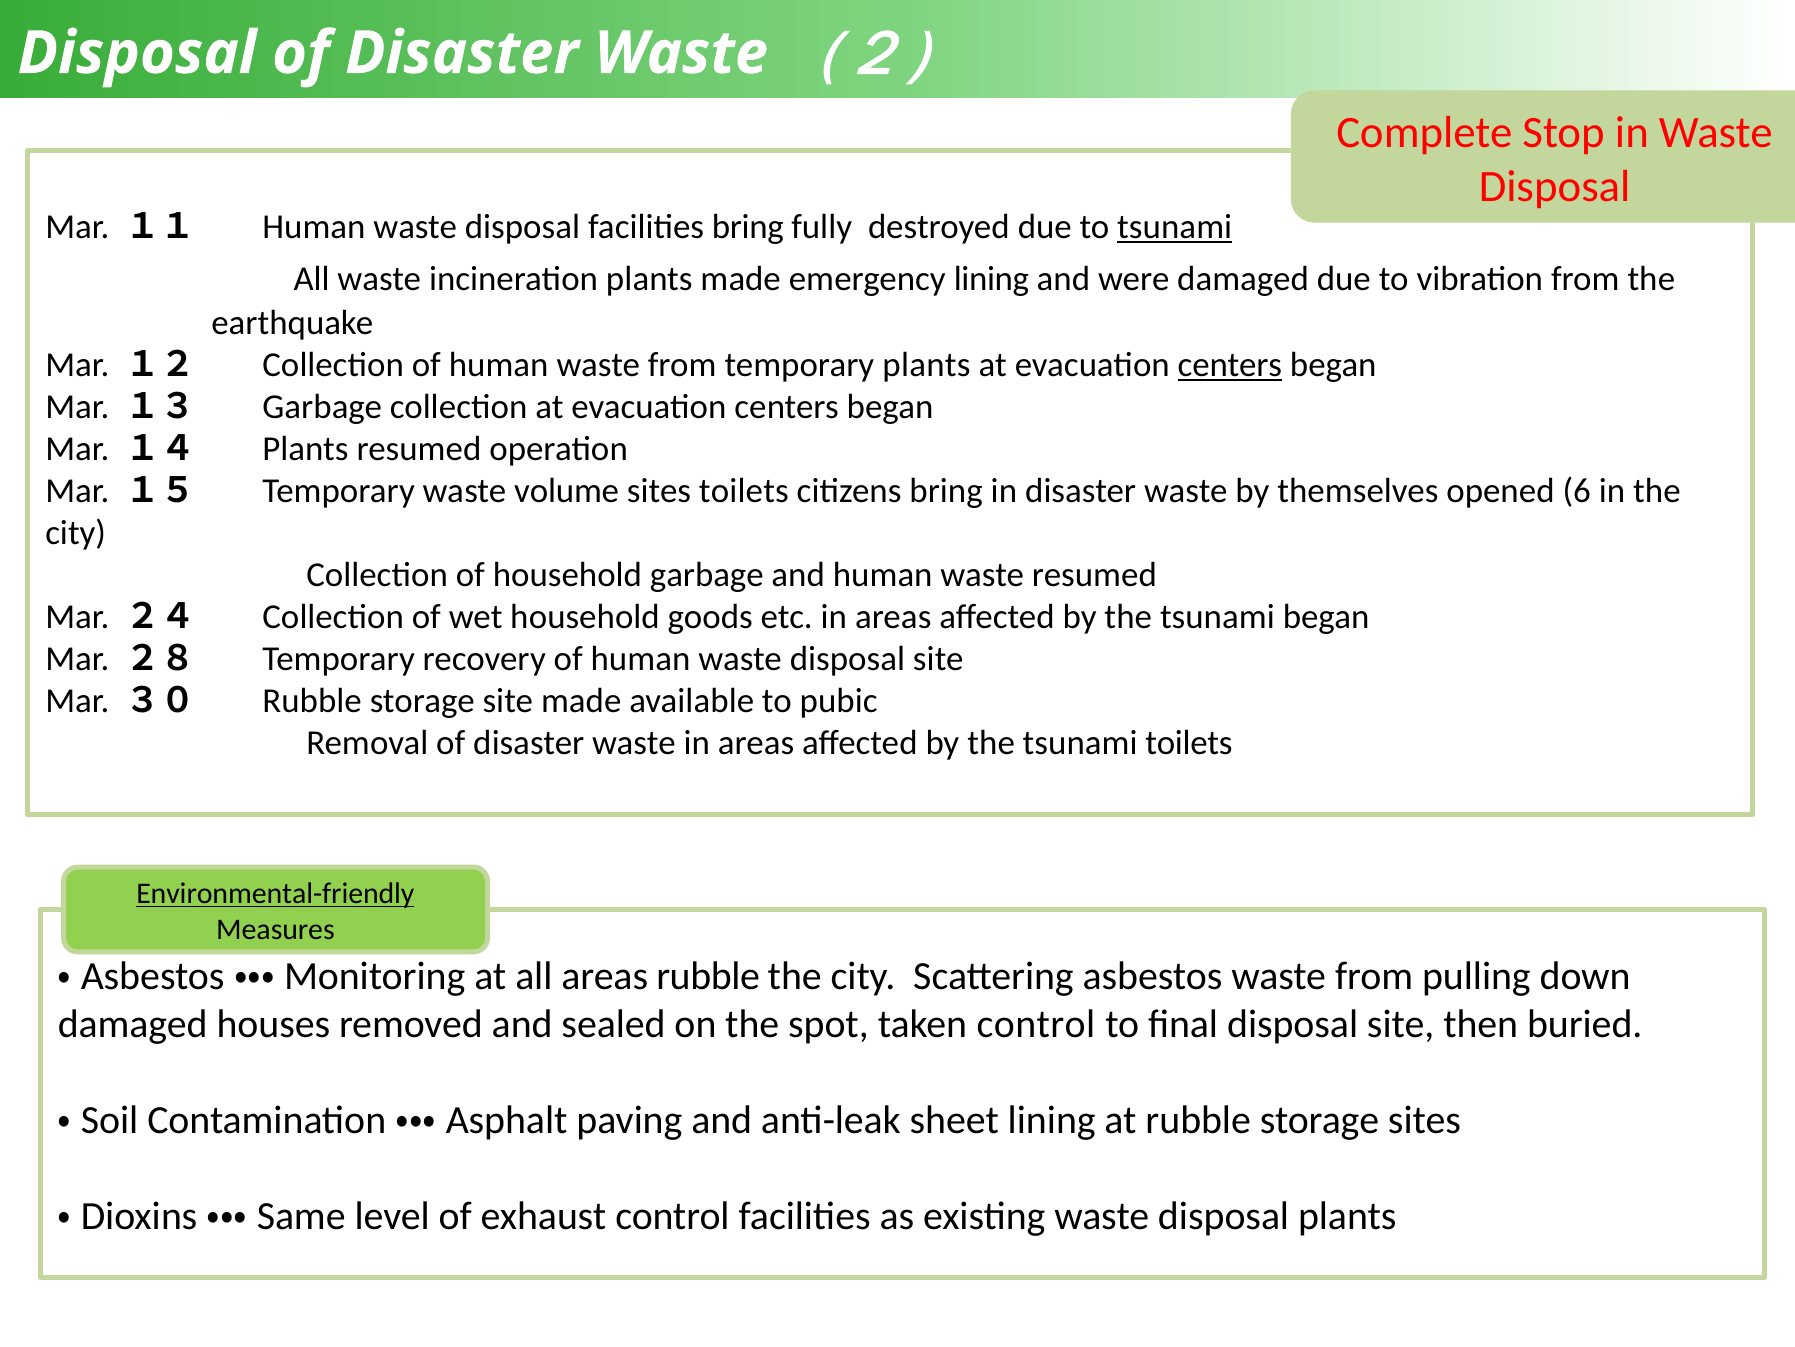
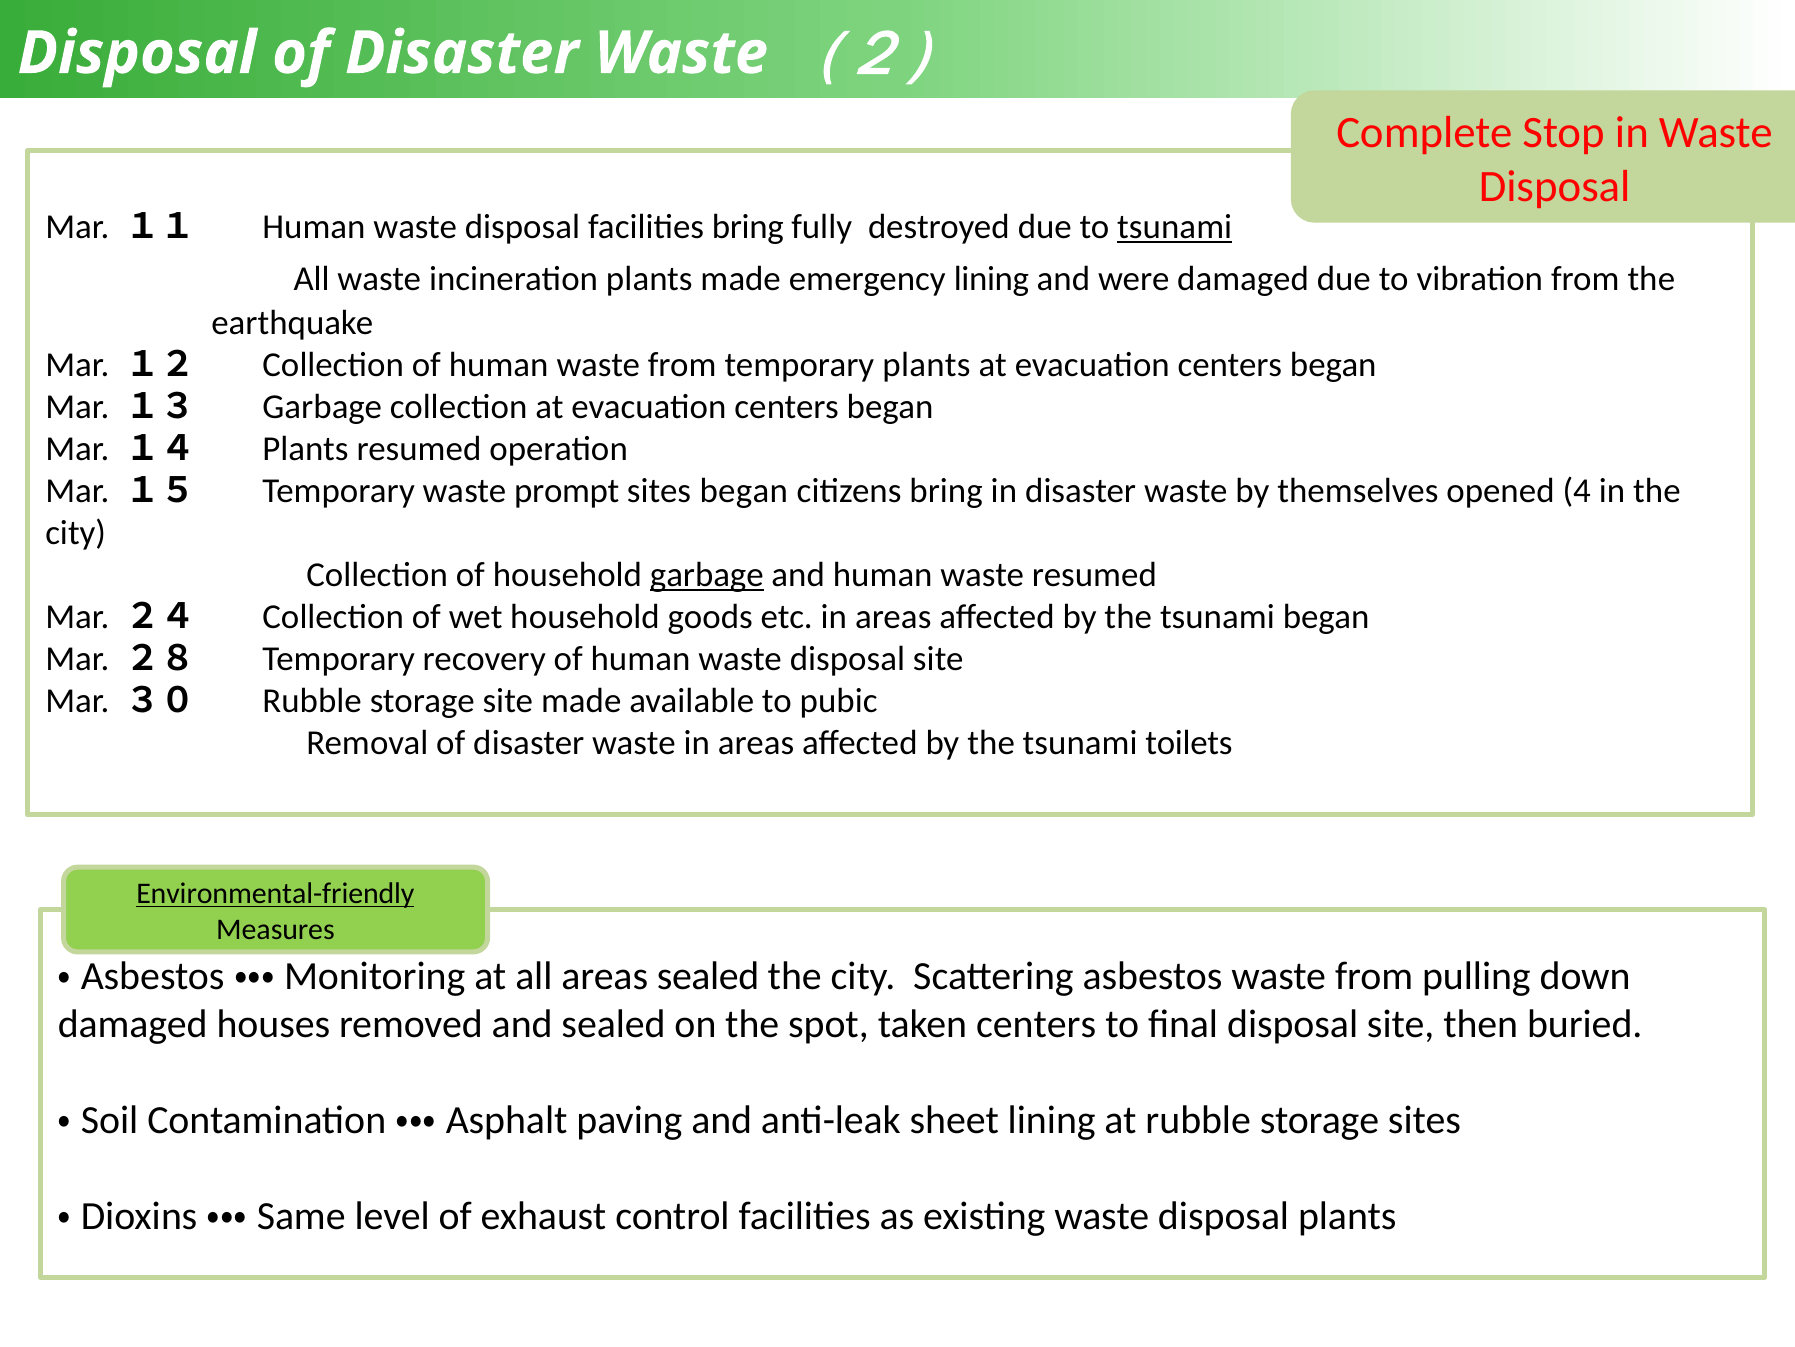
centers underline: present -> none (1230, 365)
volume: volume -> prompt (567, 491)
sites toilets: toilets -> began (744, 491)
6: 6 -> 4 (1577, 491)
garbage underline: none -> present (707, 574)
areas rubble: rubble -> sealed (708, 976)
taken control: control -> centers (1036, 1024)
